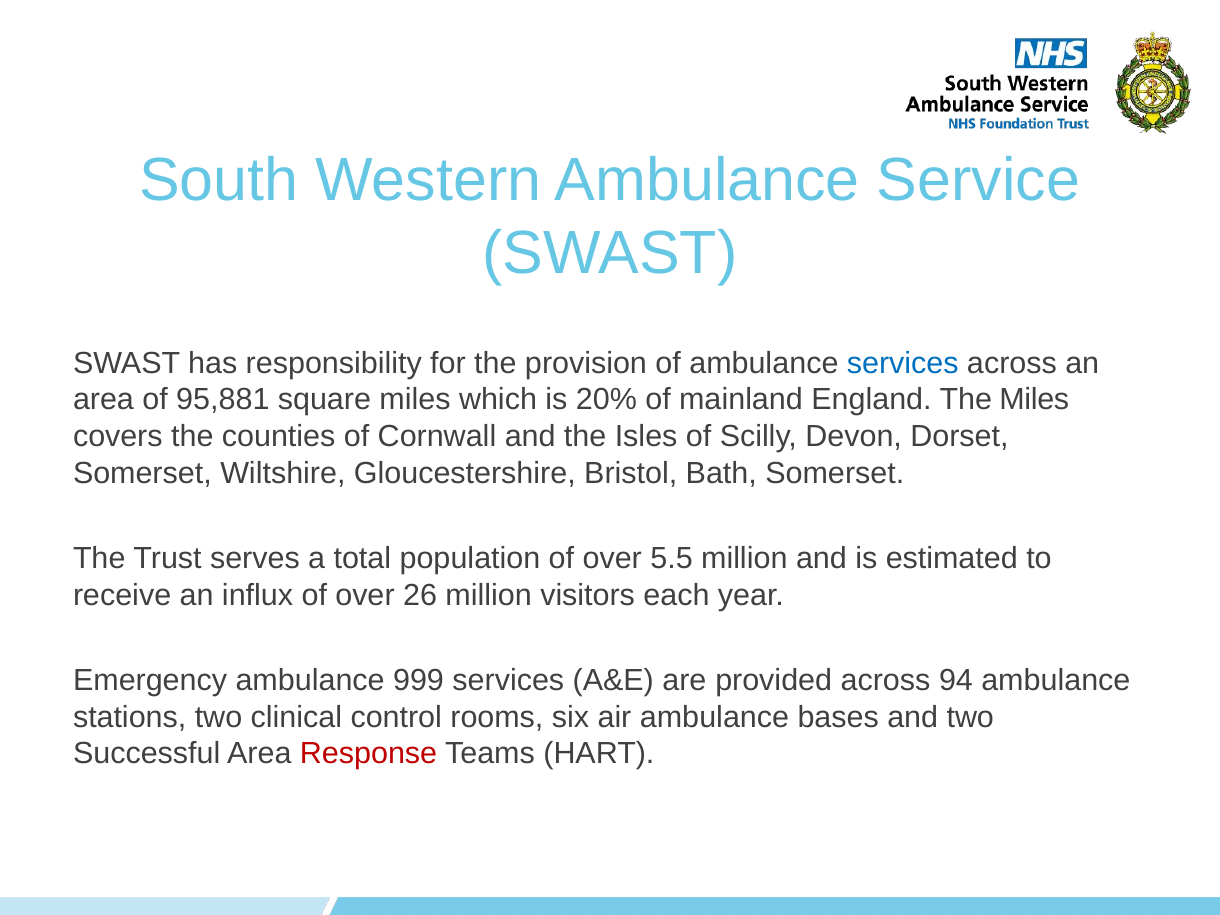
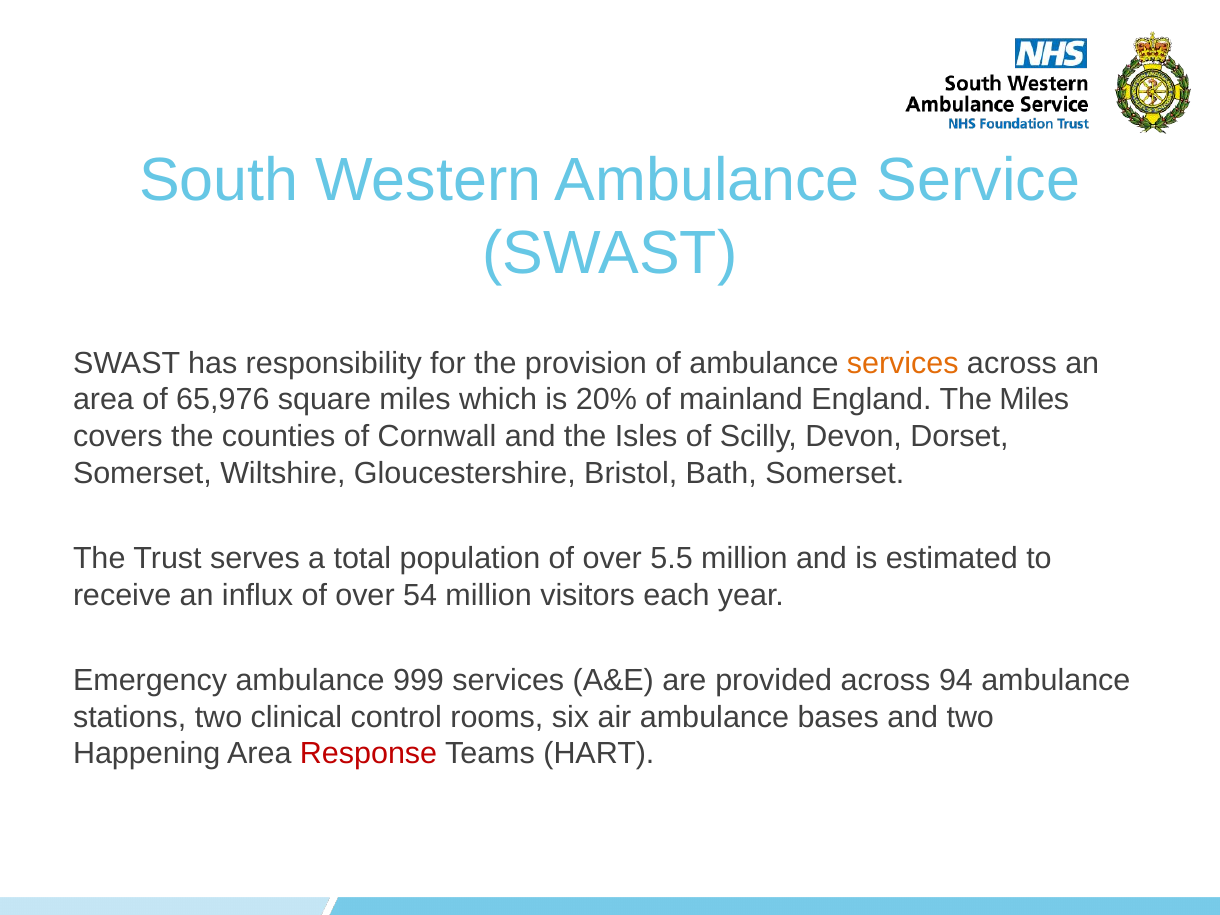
services colour: blue -> orange (903, 363)
95,881: 95,881 -> 65,976 (223, 400)
26: 26 -> 54 (420, 595)
Successful: Successful -> Happening (147, 754)
